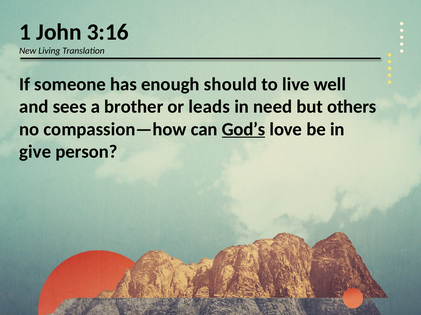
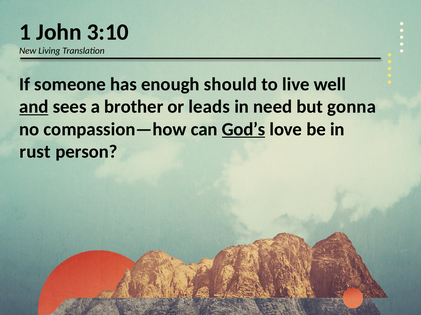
3:16: 3:16 -> 3:10 (108, 32)
and underline: none -> present (34, 107)
others: others -> gonna (352, 107)
give: give -> rust (35, 152)
